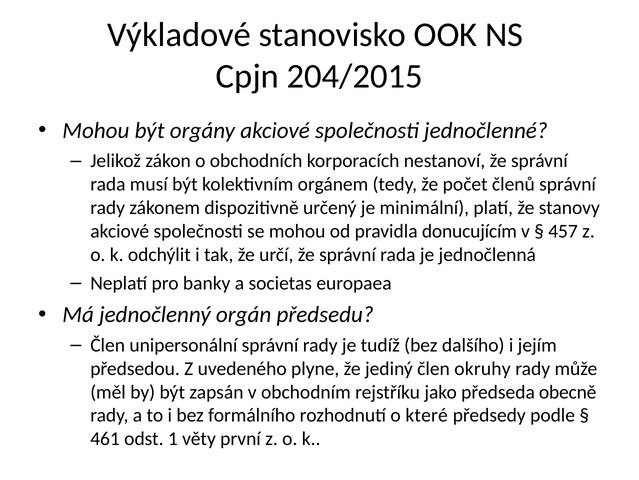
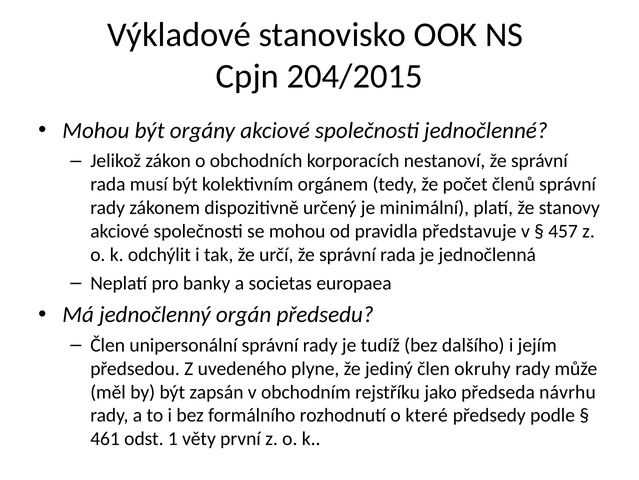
donucujícím: donucujícím -> představuje (469, 231)
obecně: obecně -> návrhu (567, 391)
